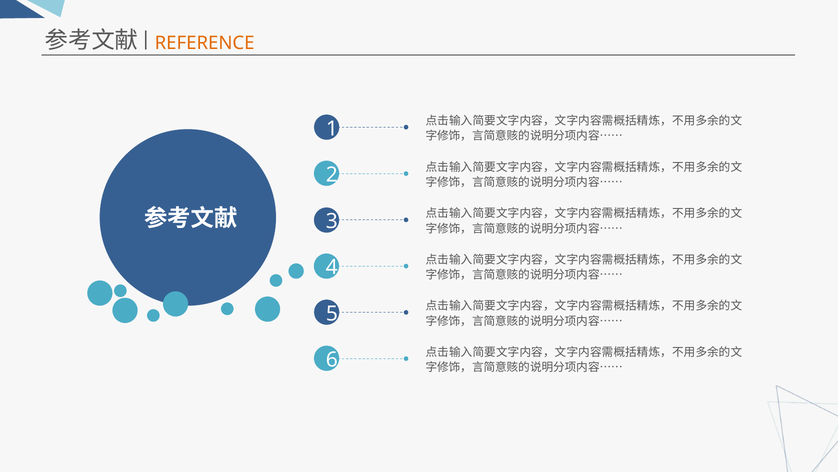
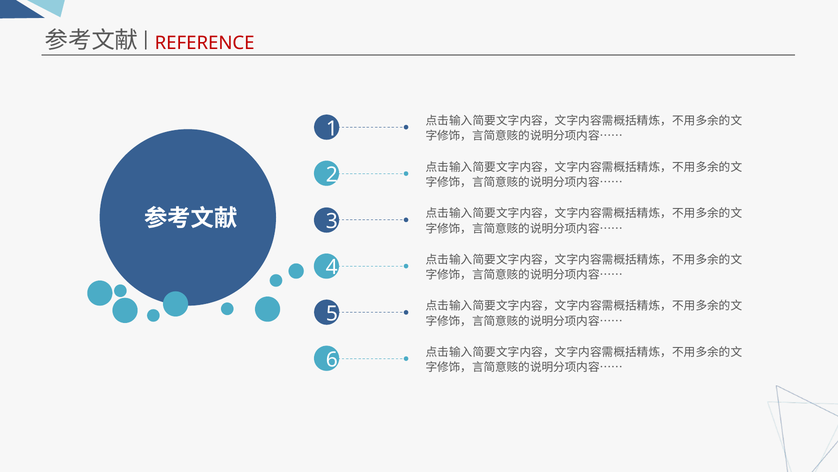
REFERENCE colour: orange -> red (205, 43)
